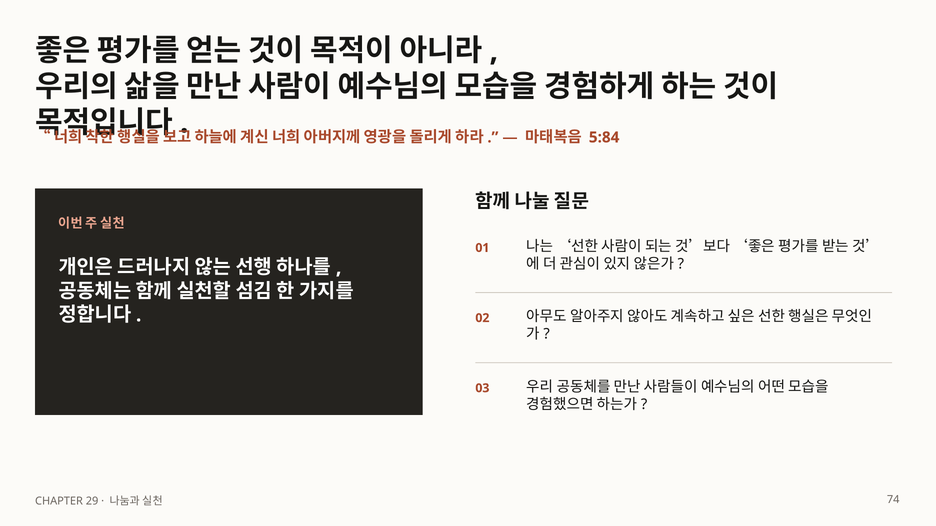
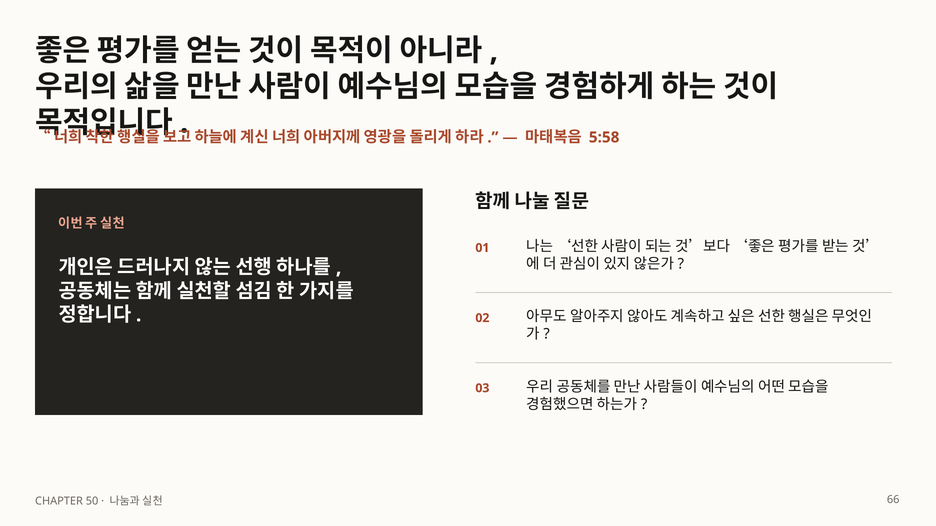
5:84: 5:84 -> 5:58 (604, 137)
29: 29 -> 50 (92, 502)
74: 74 -> 66 (893, 500)
